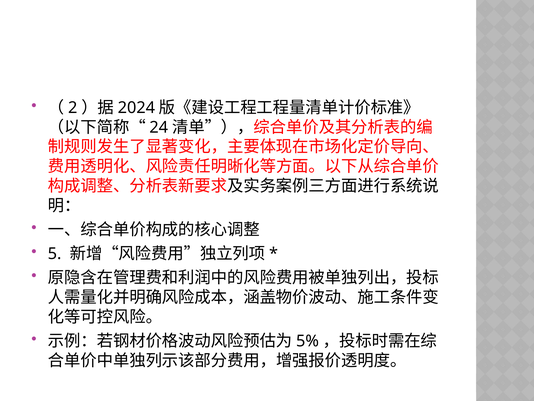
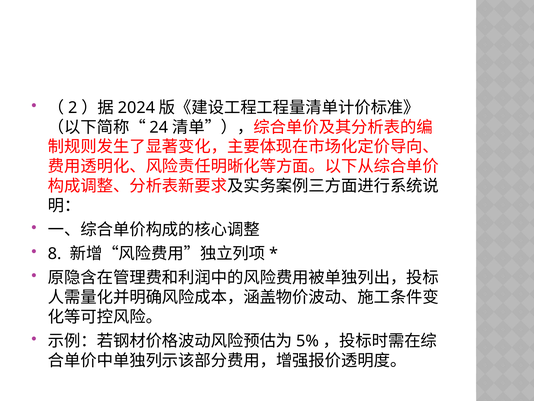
5: 5 -> 8 (55, 253)
